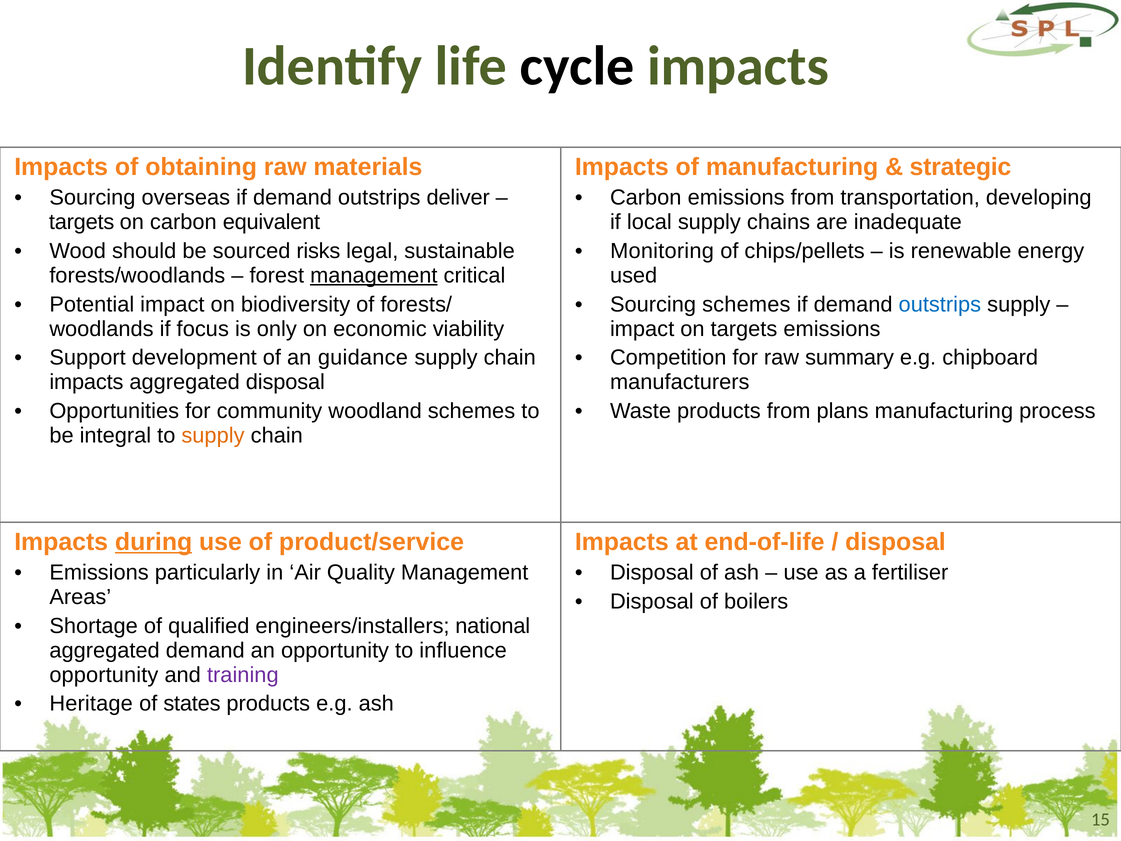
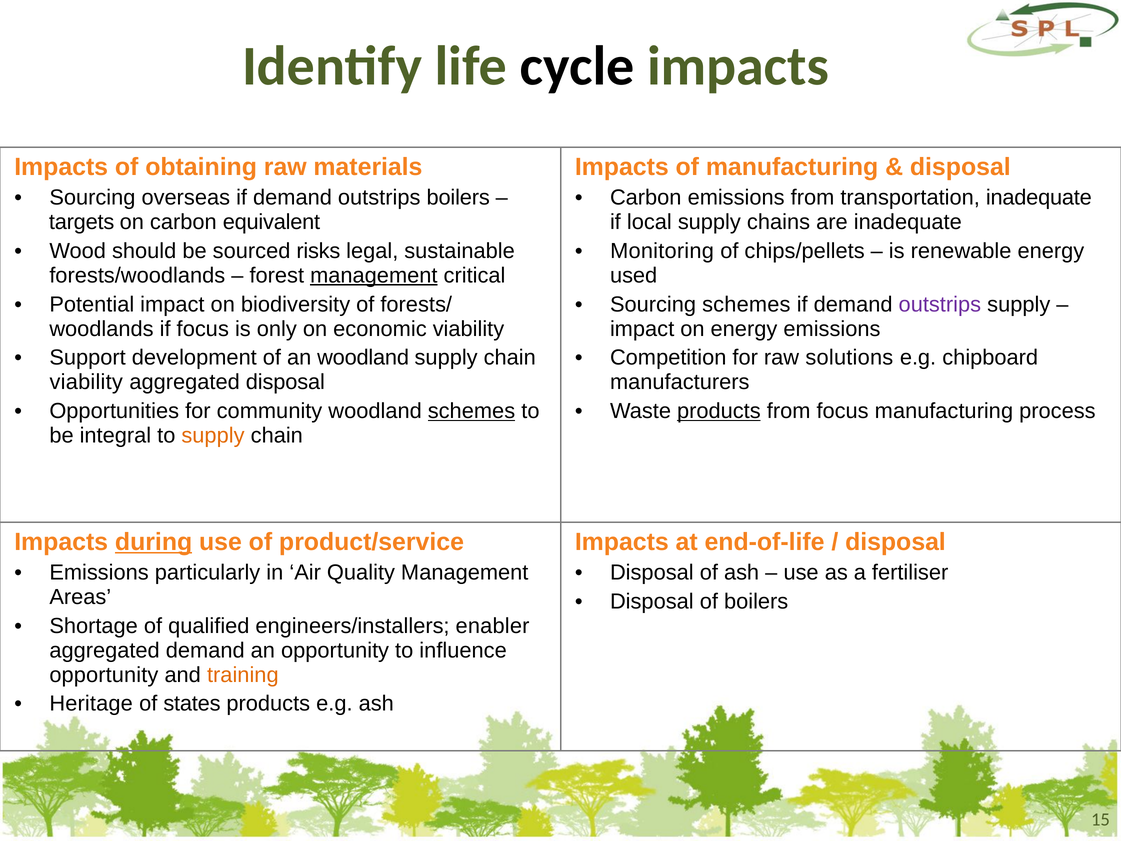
strategic: strategic -> disposal (960, 167)
outstrips deliver: deliver -> boilers (458, 198)
transportation developing: developing -> inadequate (1039, 198)
outstrips colour: blue -> purple (940, 304)
on targets: targets -> energy (744, 329)
an guidance: guidance -> woodland (363, 358)
summary: summary -> solutions (849, 358)
impacts: impacts -> viability (86, 382)
schemes underline: none -> present (471, 411)
products underline: none -> present (719, 411)
from plans: plans -> focus (843, 411)
national: national -> enabler (493, 626)
training colour: purple -> orange (243, 675)
